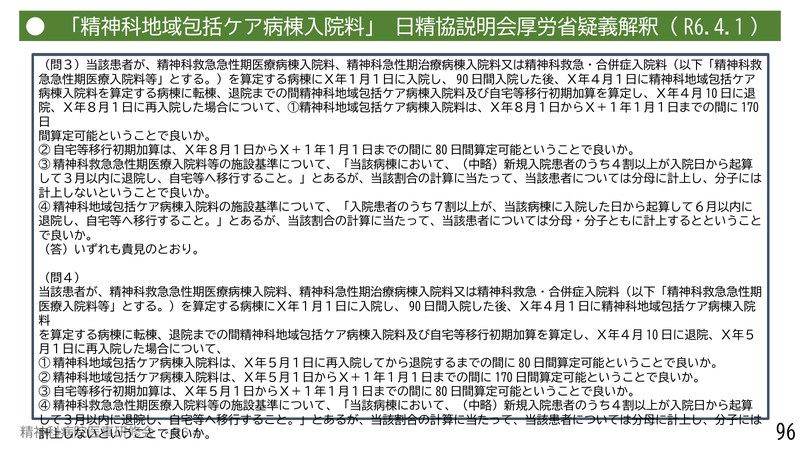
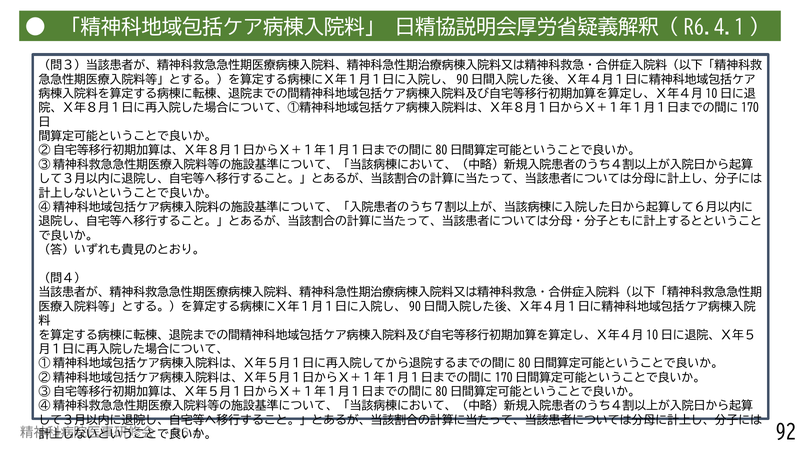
96: 96 -> 92 (786, 433)
